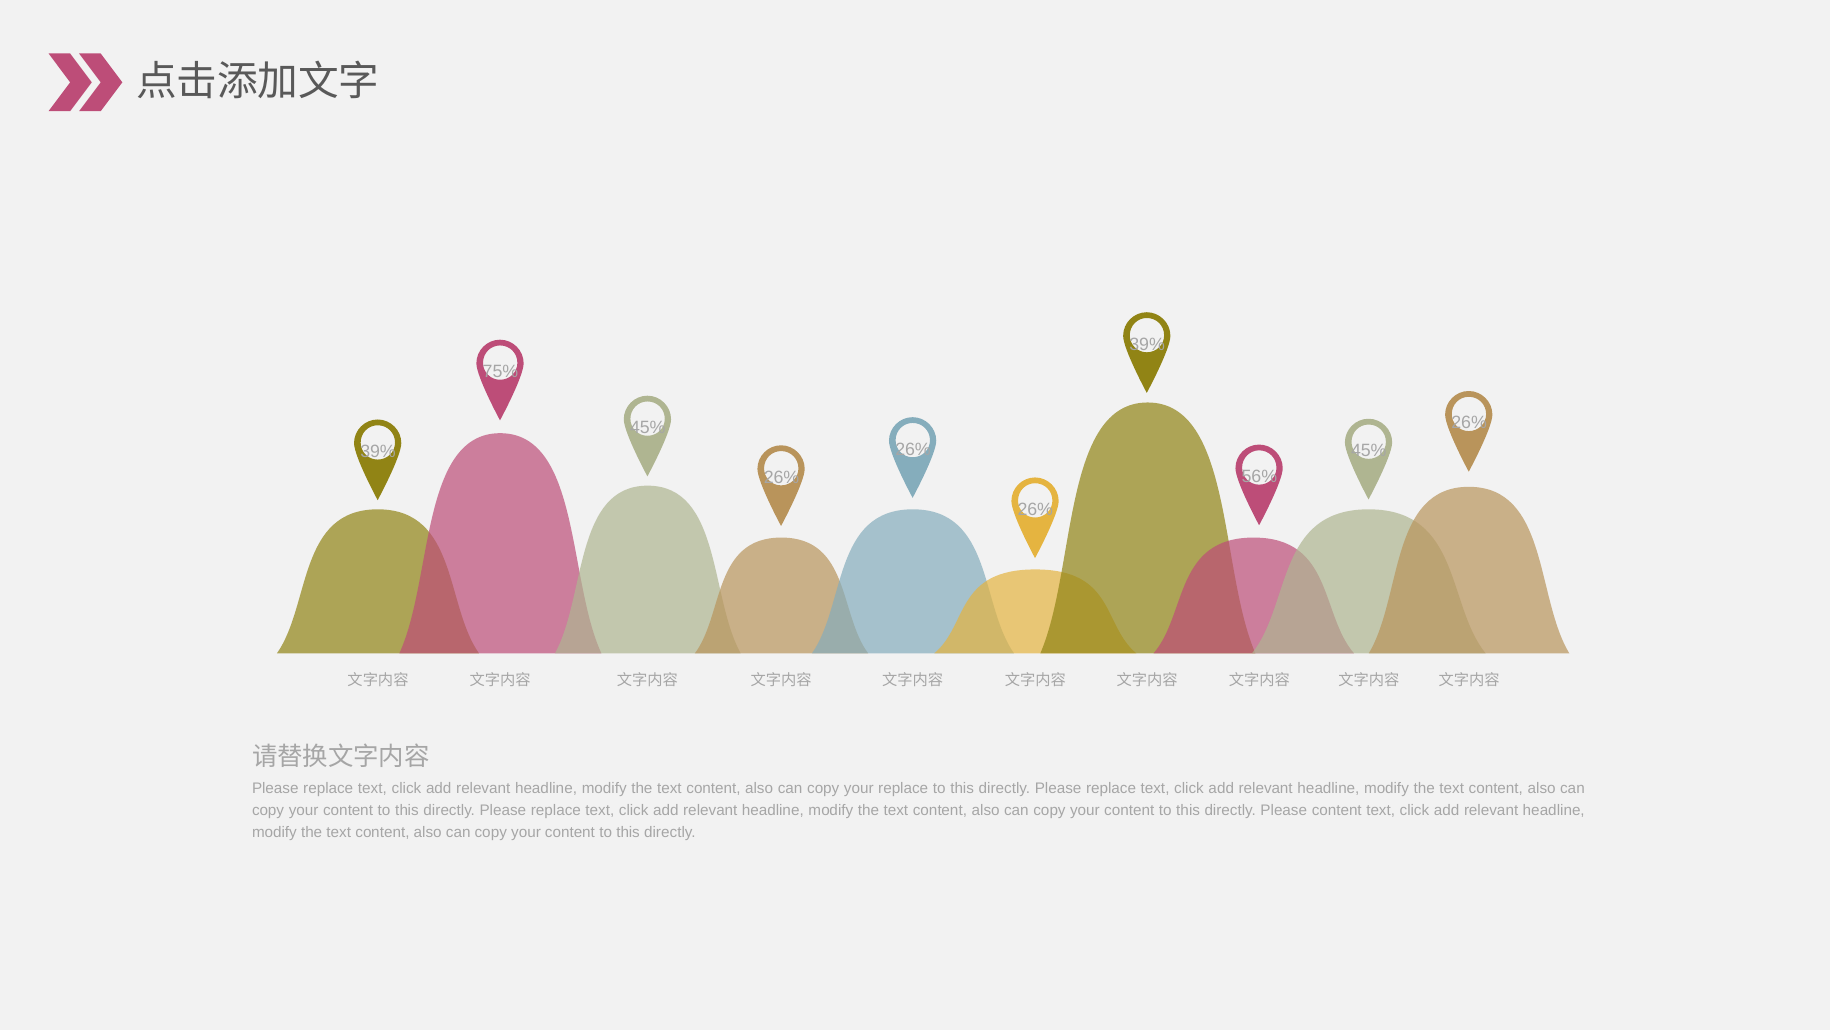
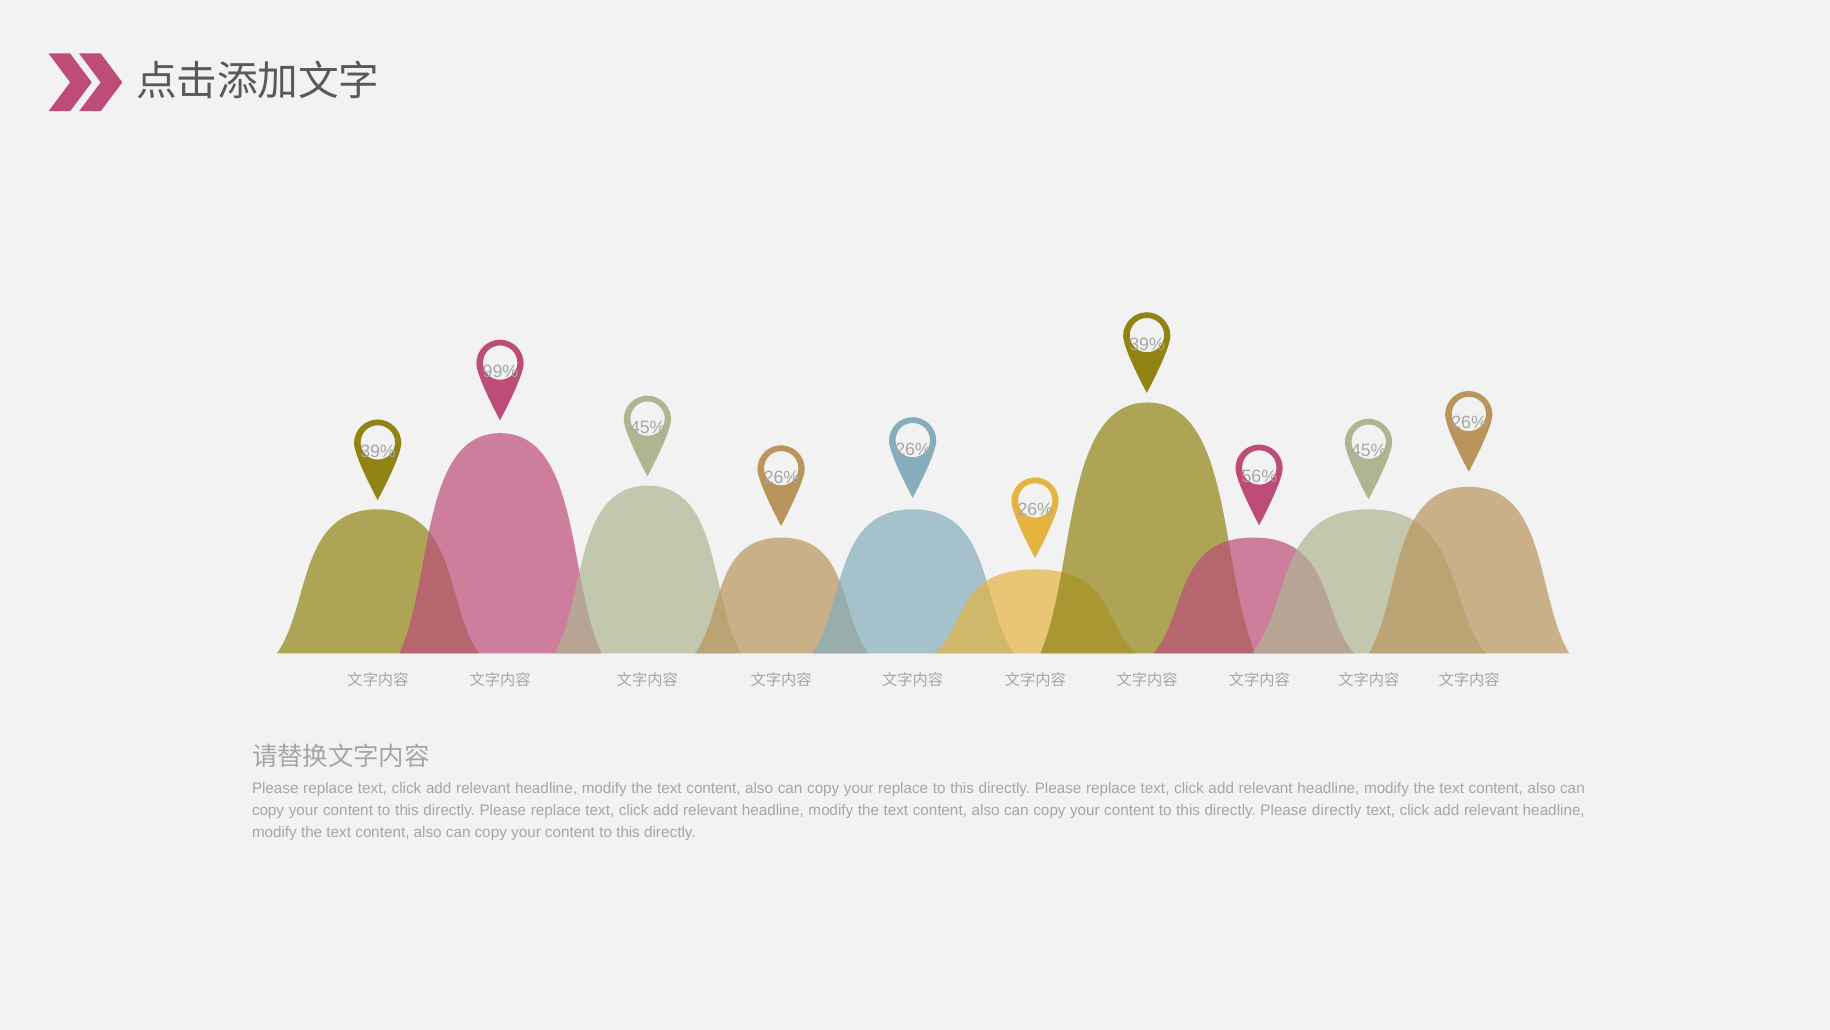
75%: 75% -> 99% (500, 372)
Please content: content -> directly (1337, 810)
